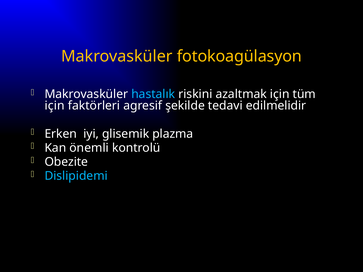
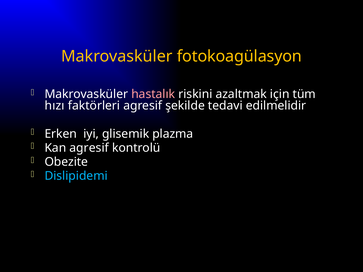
hastalık colour: light blue -> pink (153, 94)
için: için -> hızı (55, 106)
Kan önemli: önemli -> agresif (89, 148)
